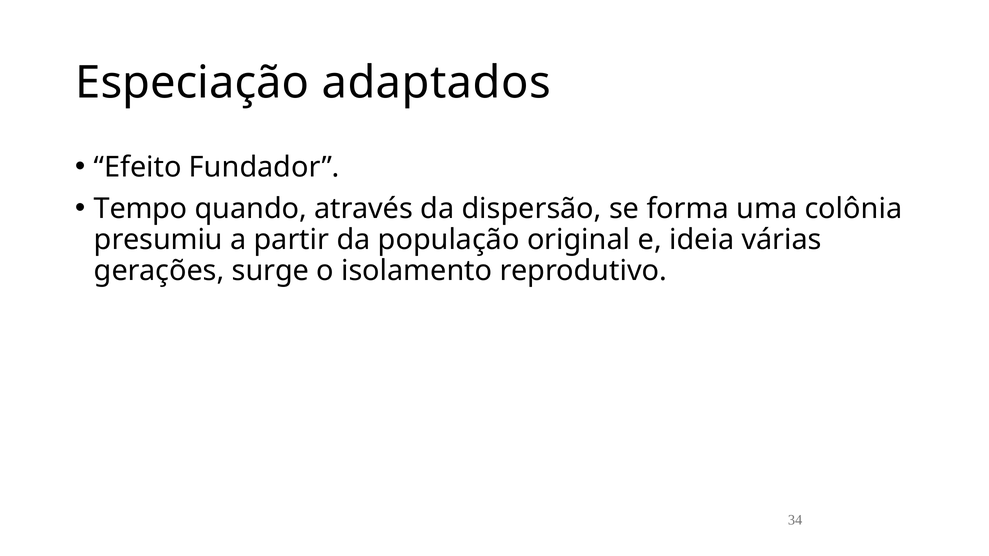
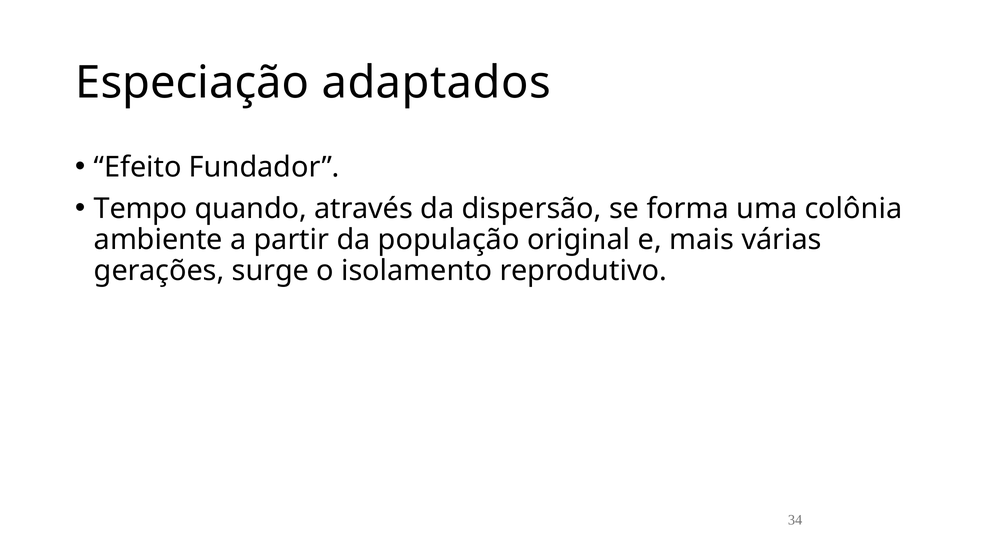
presumiu: presumiu -> ambiente (158, 240)
ideia: ideia -> mais (702, 240)
